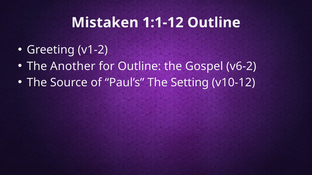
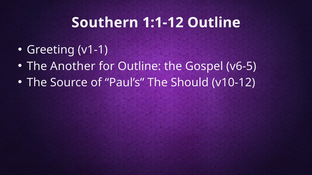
Mistaken: Mistaken -> Southern (105, 23)
v1-2: v1-2 -> v1-1 (93, 50)
v6-2: v6-2 -> v6-5 (241, 66)
Setting: Setting -> Should (190, 83)
